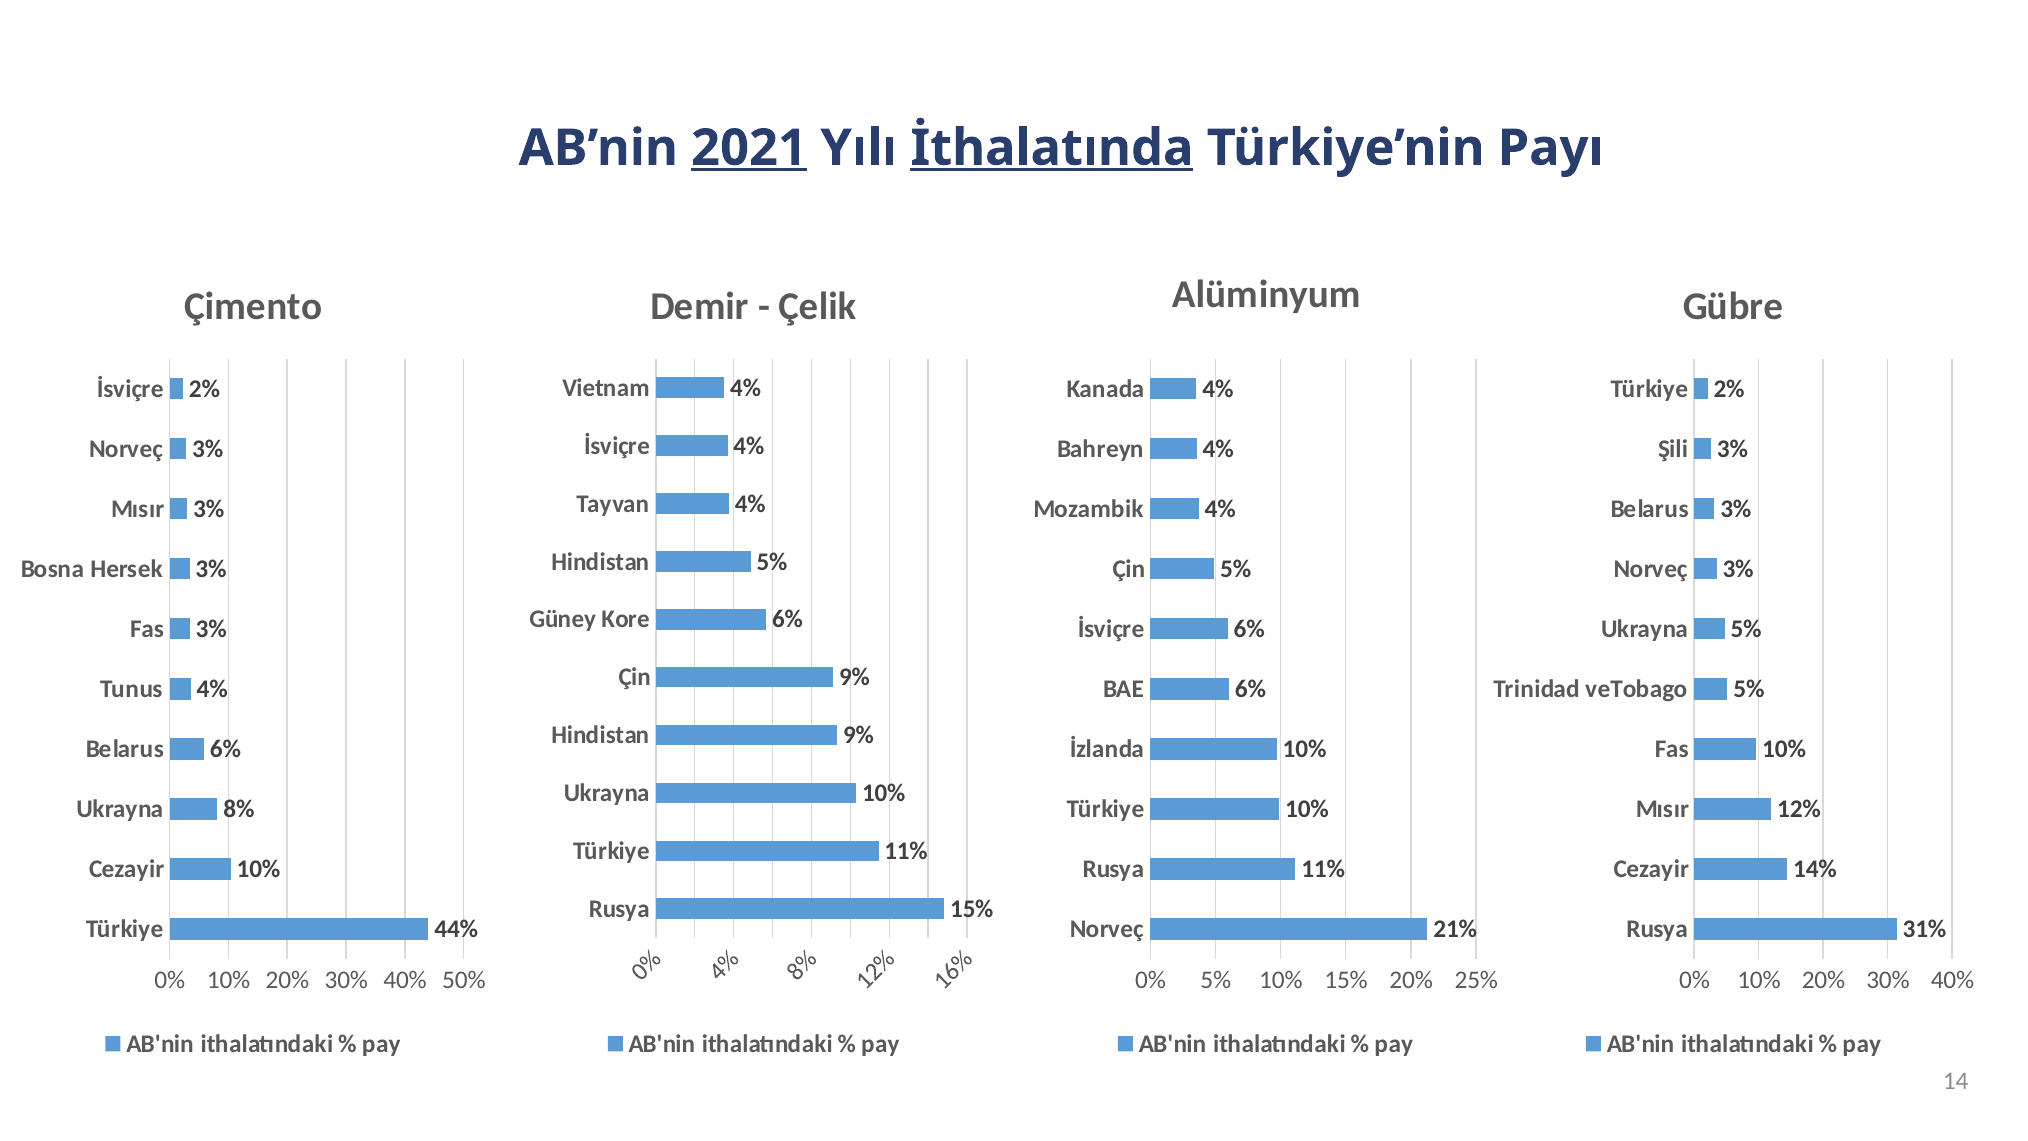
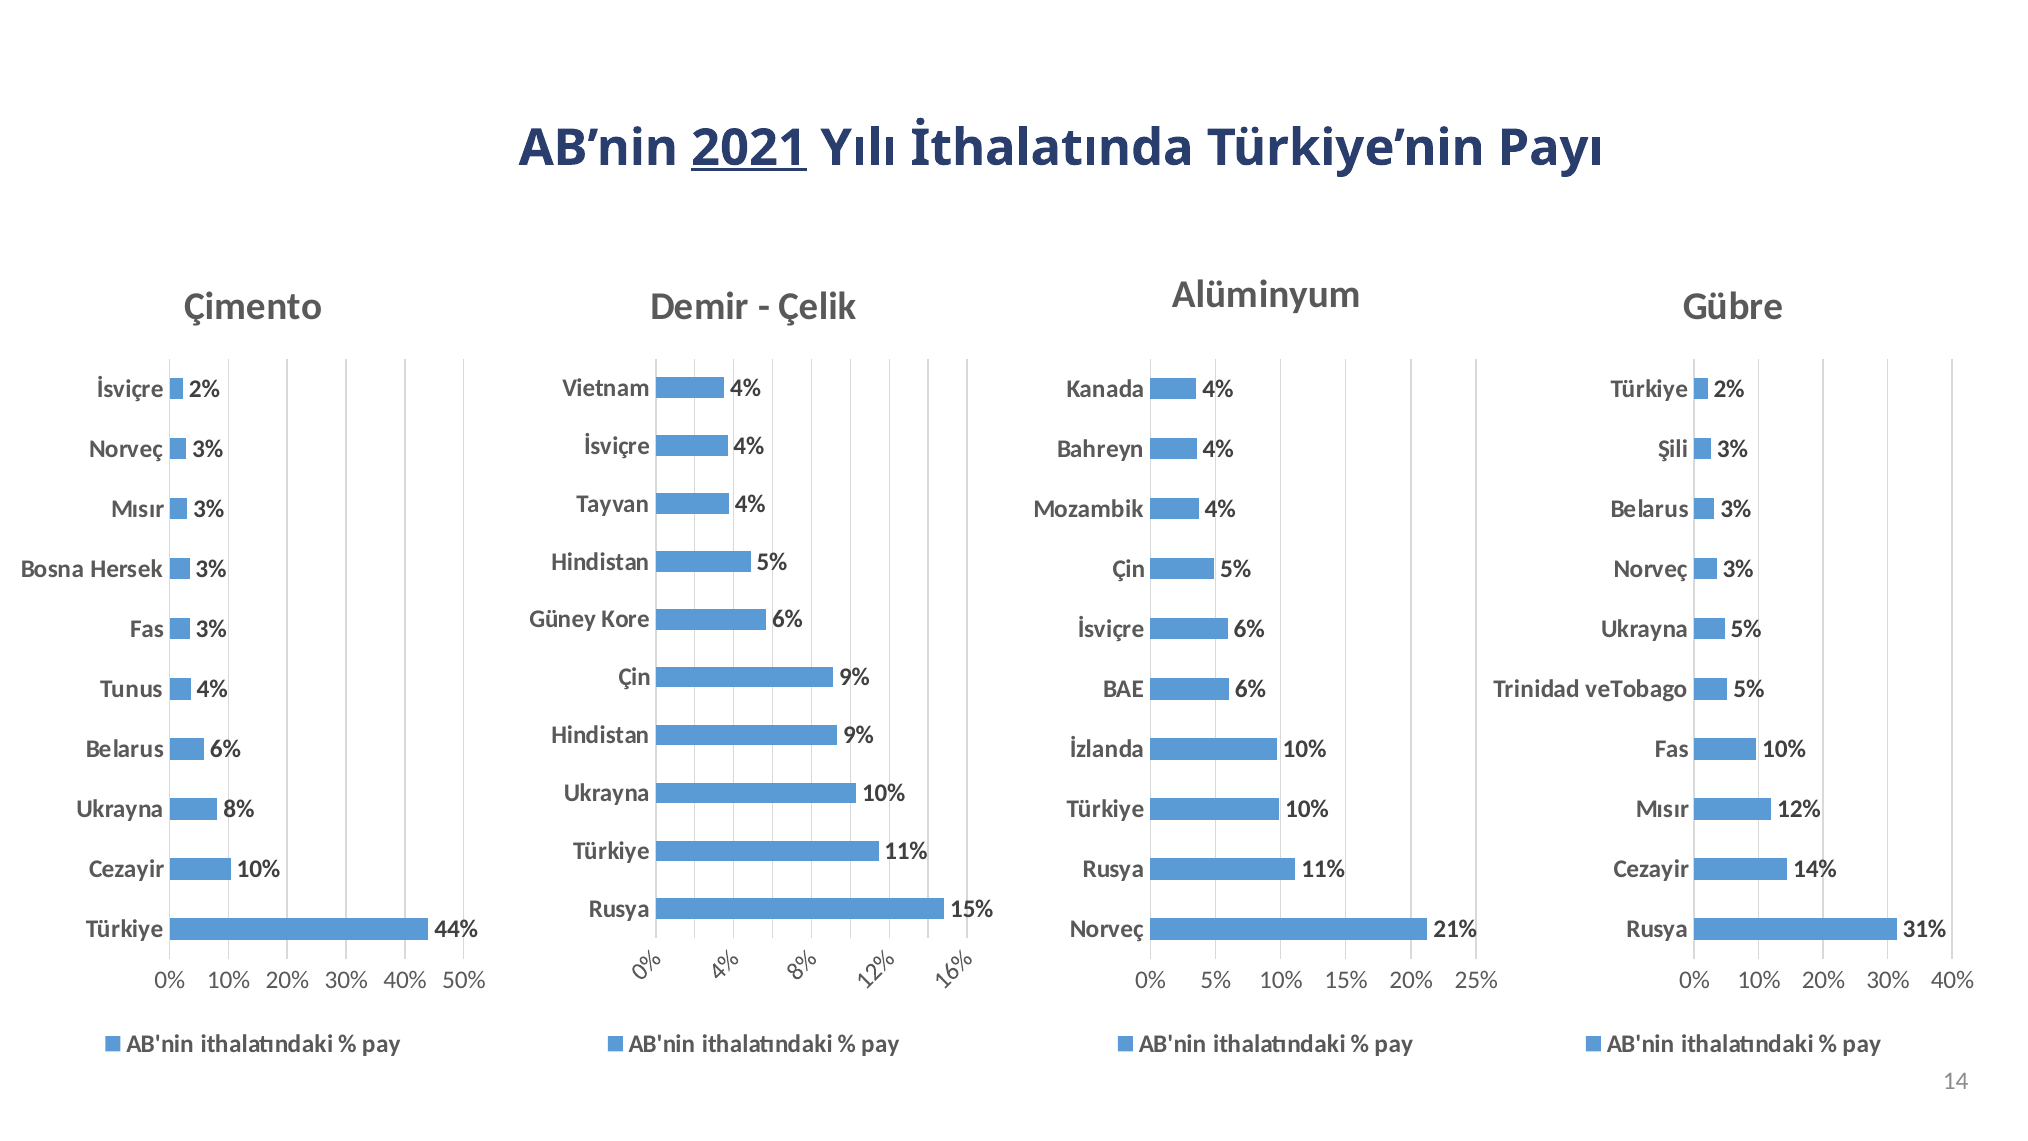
İthalatında underline: present -> none (1052, 148)
